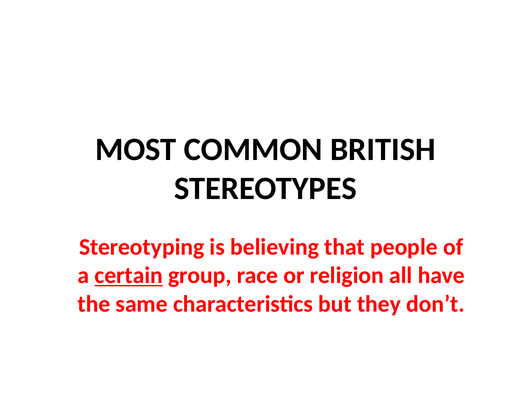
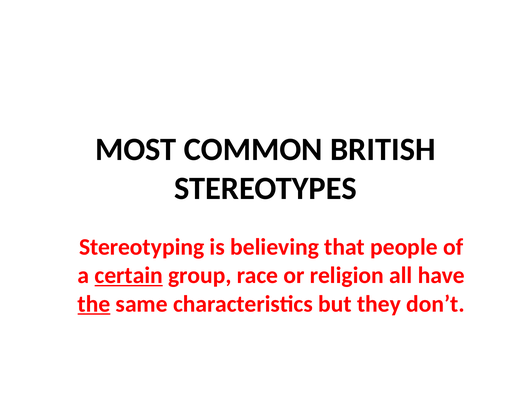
the underline: none -> present (94, 303)
